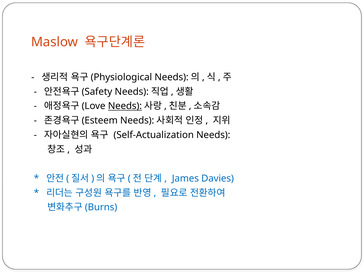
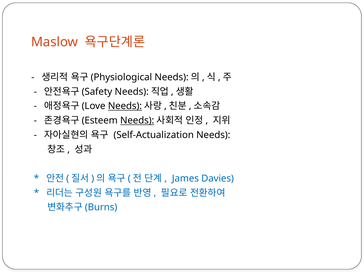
Needs underline: none -> present (137, 121)
